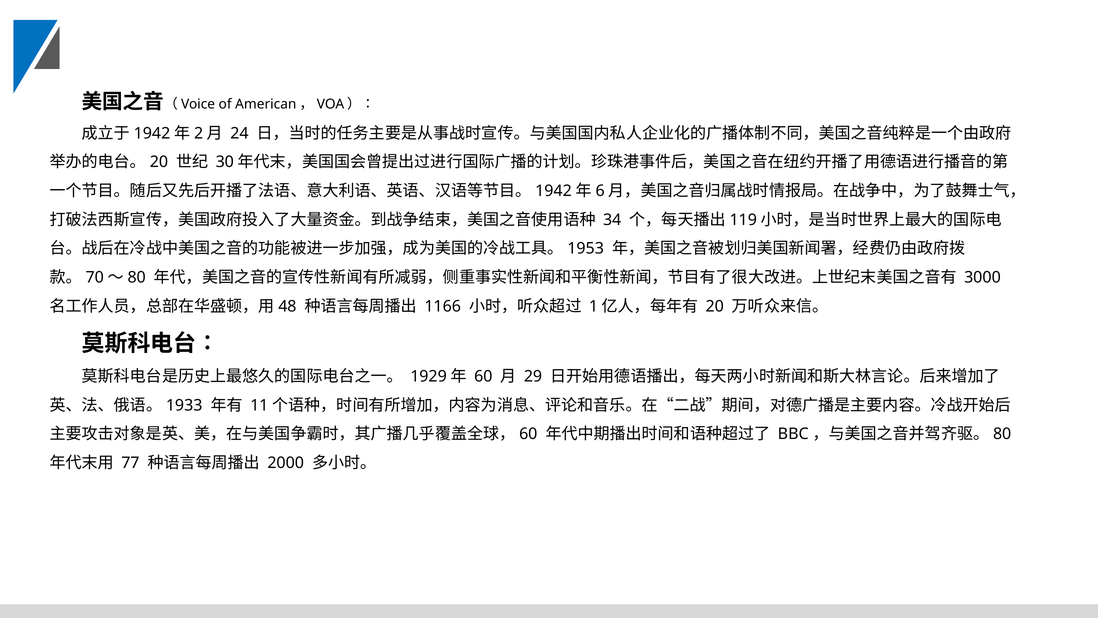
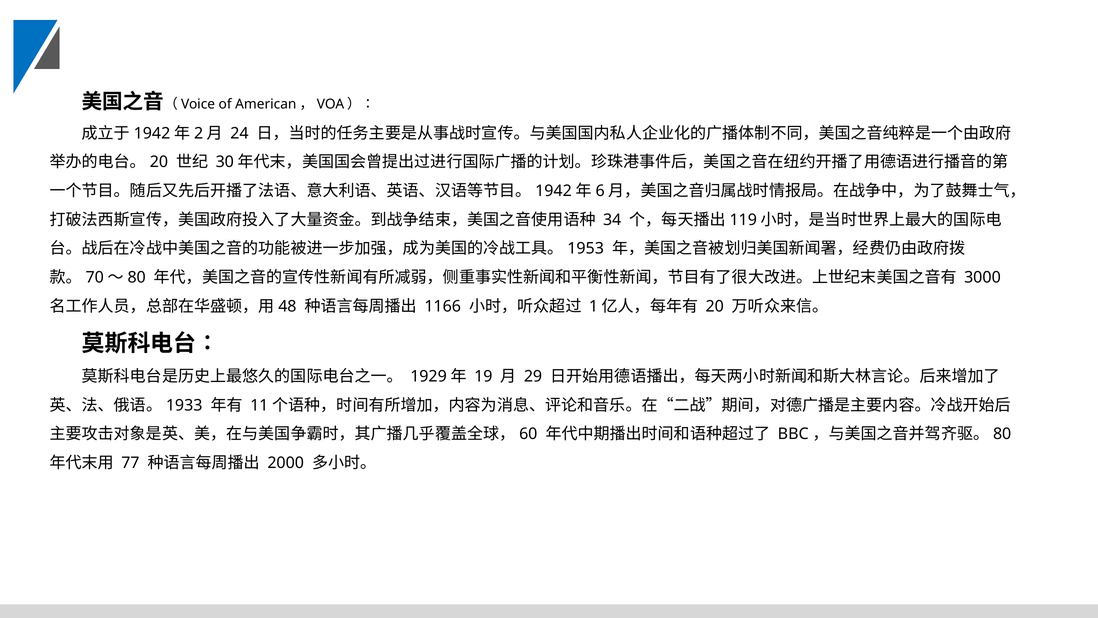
60: 60 -> 19 (483, 376)
